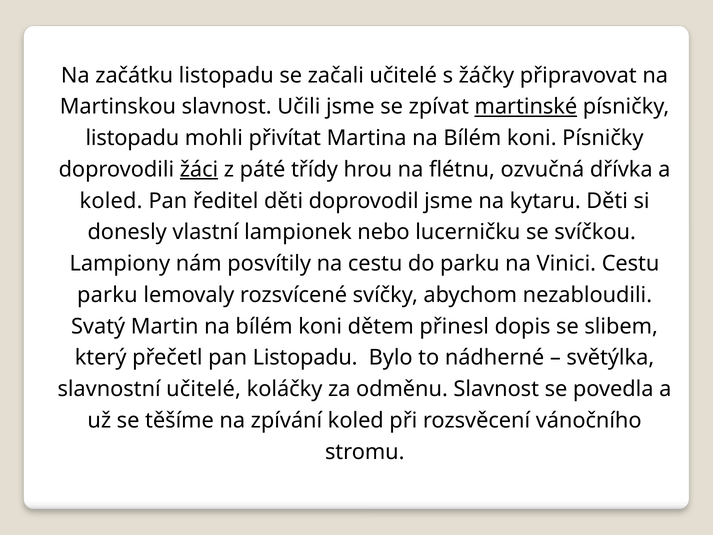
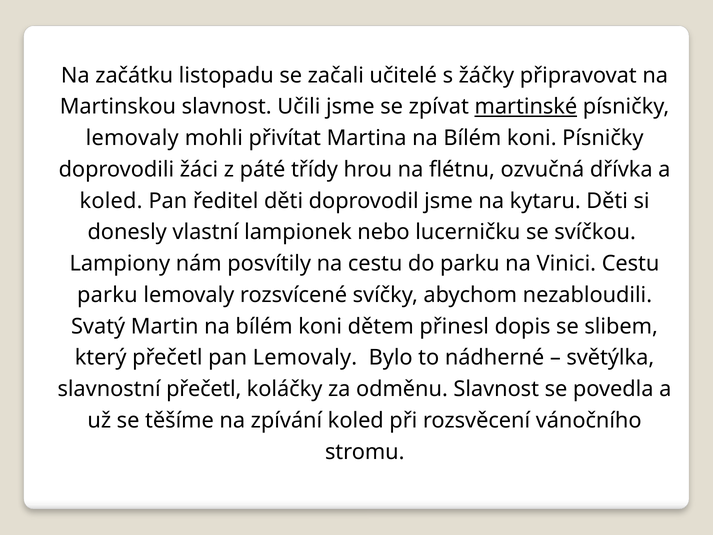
listopadu: listopadu -> lemovaly (132, 138)
žáci underline: present -> none (199, 169)
pan Listopadu: Listopadu -> Lemovaly (305, 358)
slavnostní učitelé: učitelé -> přečetl (204, 389)
